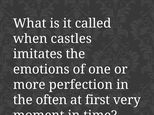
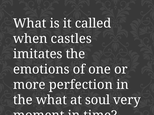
the often: often -> what (51, 100)
first: first -> soul (98, 100)
